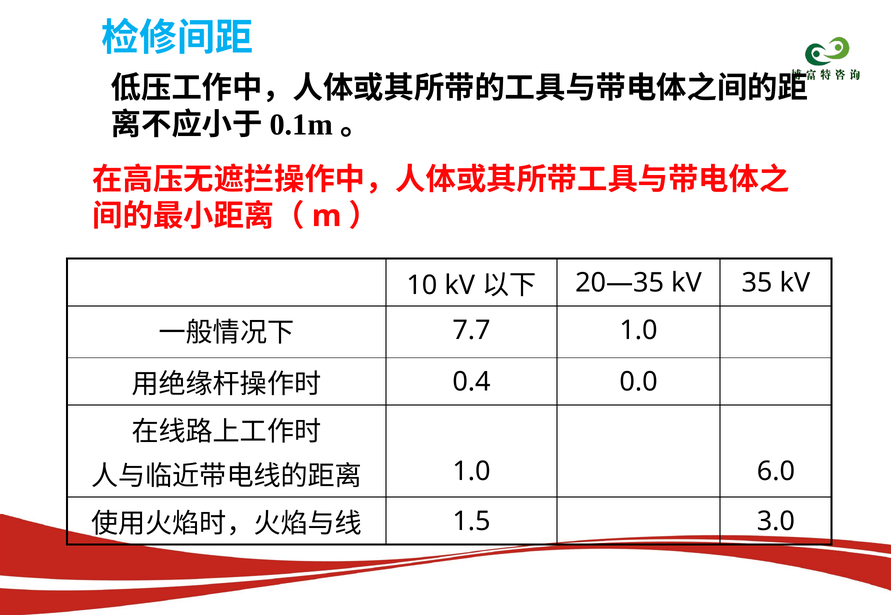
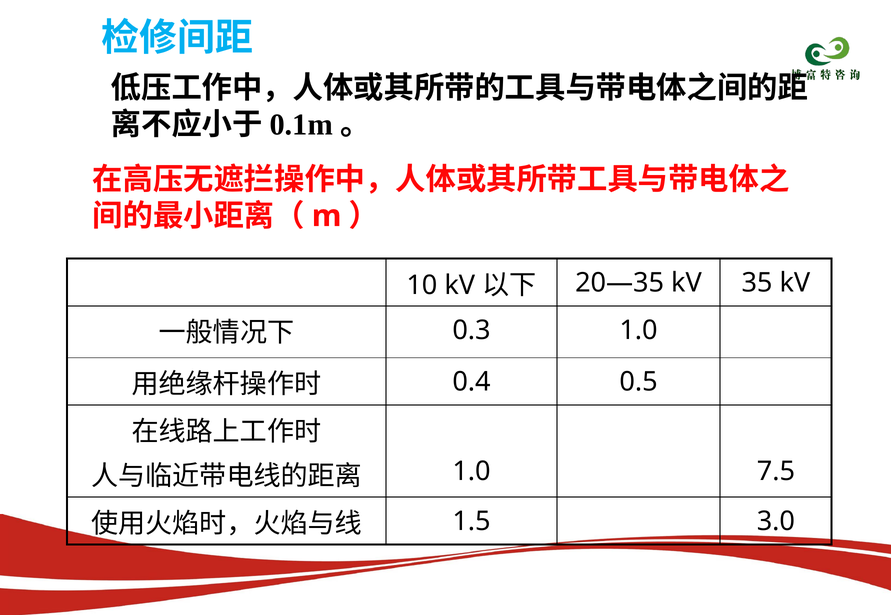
7.7: 7.7 -> 0.3 (471, 330)
0.0: 0.0 -> 0.5 (639, 381)
6.0: 6.0 -> 7.5 (776, 471)
